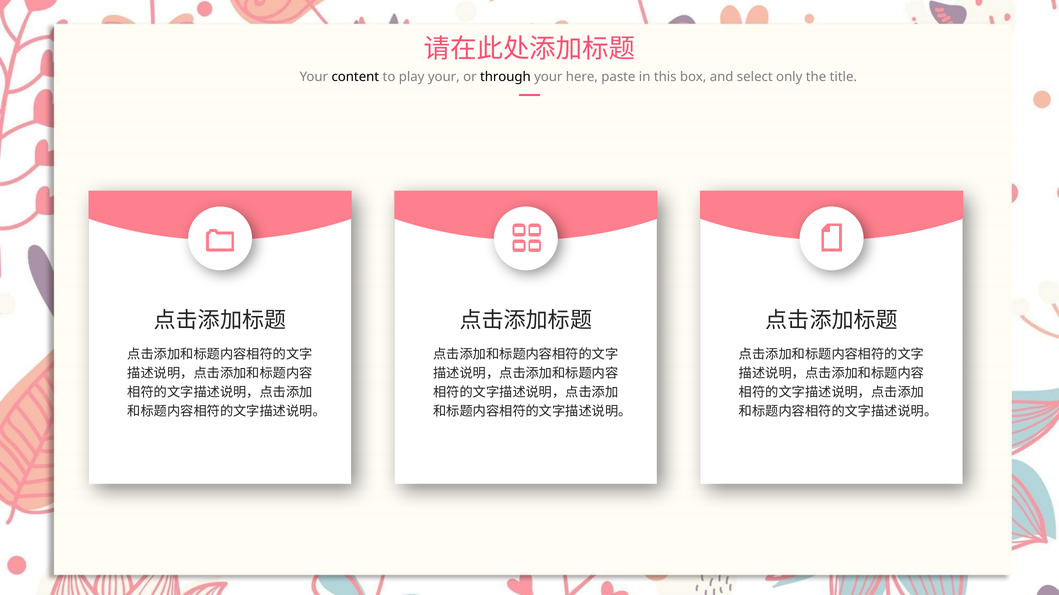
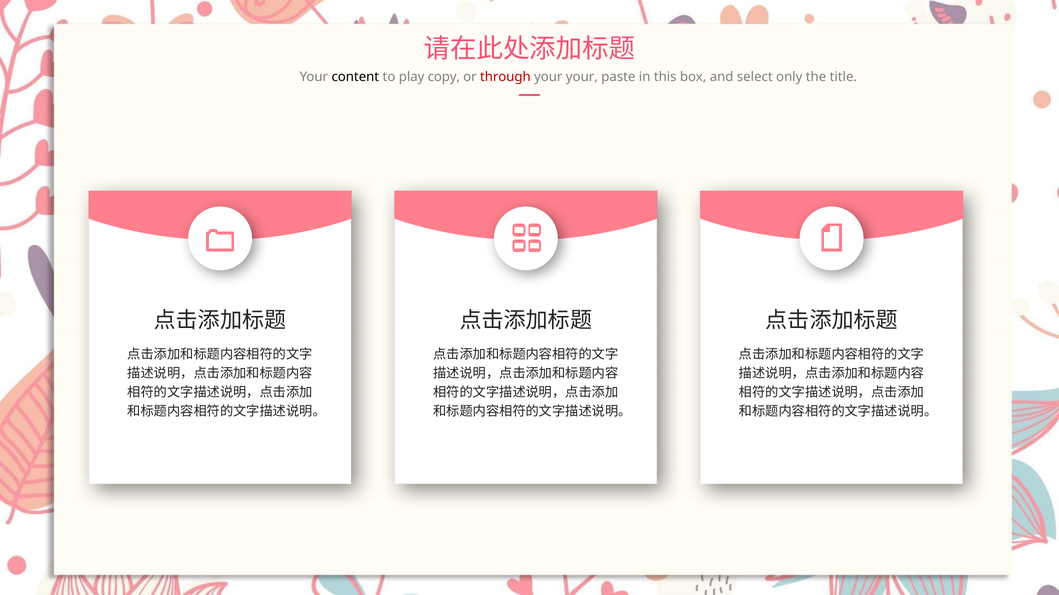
play your: your -> copy (444, 77)
through colour: black -> red (505, 77)
your here: here -> your (582, 77)
